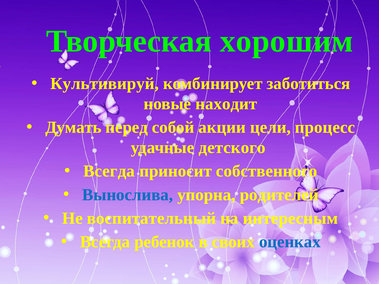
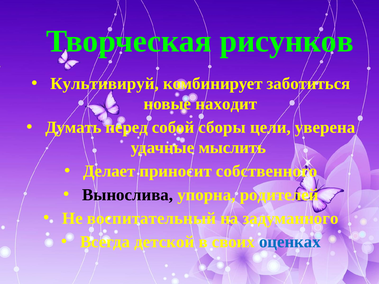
хорошим: хорошим -> рисунков (287, 41)
акции: акции -> сборы (222, 127)
процесс: процесс -> уверена (325, 127)
детского: детского -> мыслить (232, 148)
Всегда: Всегда -> Делает (109, 171)
Вынослива colour: blue -> black (128, 195)
интересным: интересным -> задуманного (291, 218)
ребенок: ребенок -> детской (164, 242)
